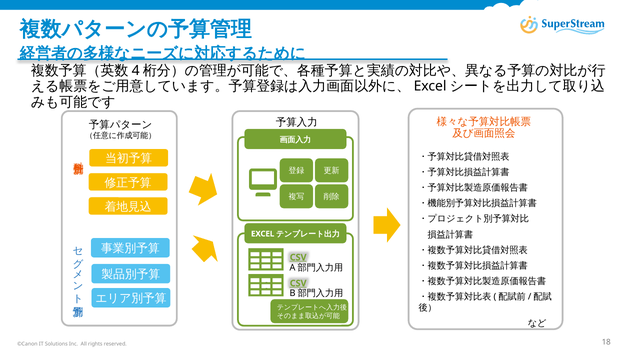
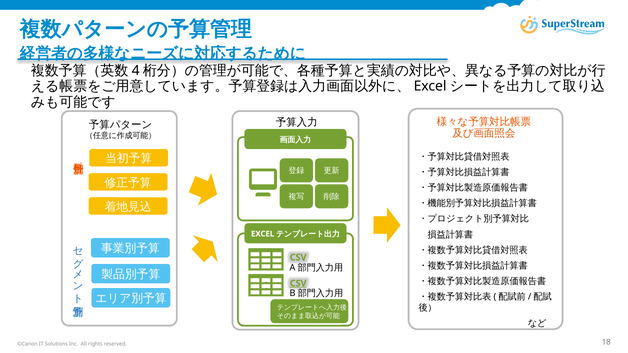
CSV underline: present -> none (298, 258)
